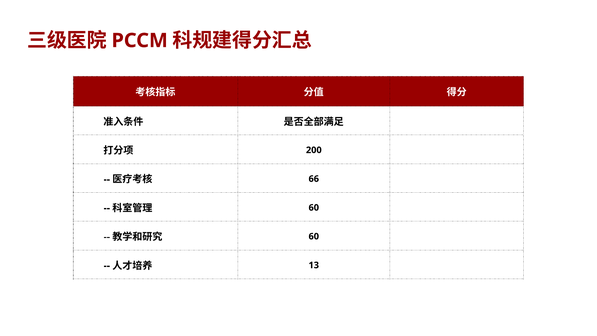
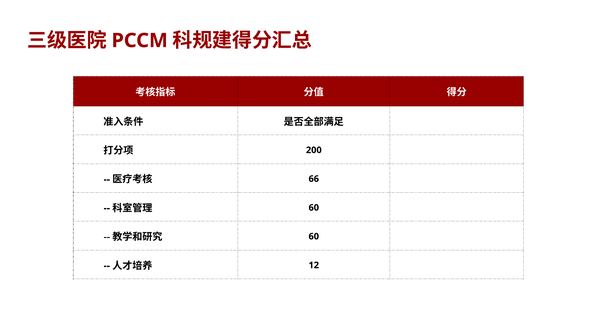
13: 13 -> 12 (314, 265)
